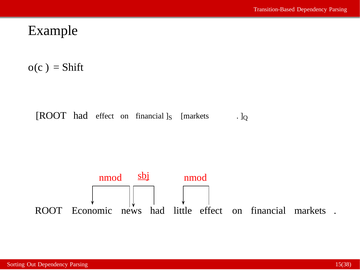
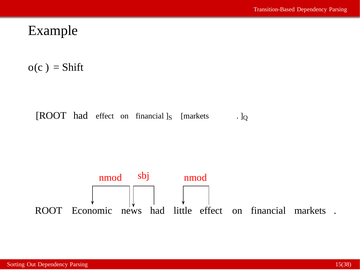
sbj underline: present -> none (144, 175)
